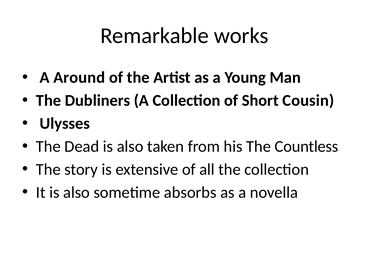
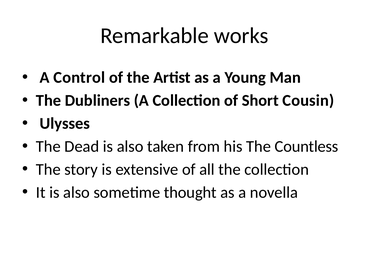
Around: Around -> Control (79, 77)
absorbs: absorbs -> thought (190, 192)
